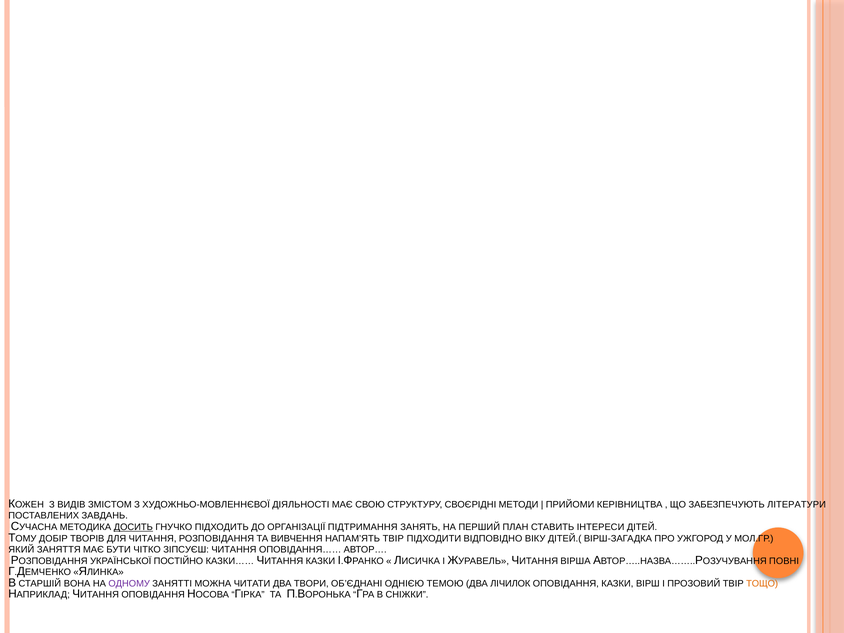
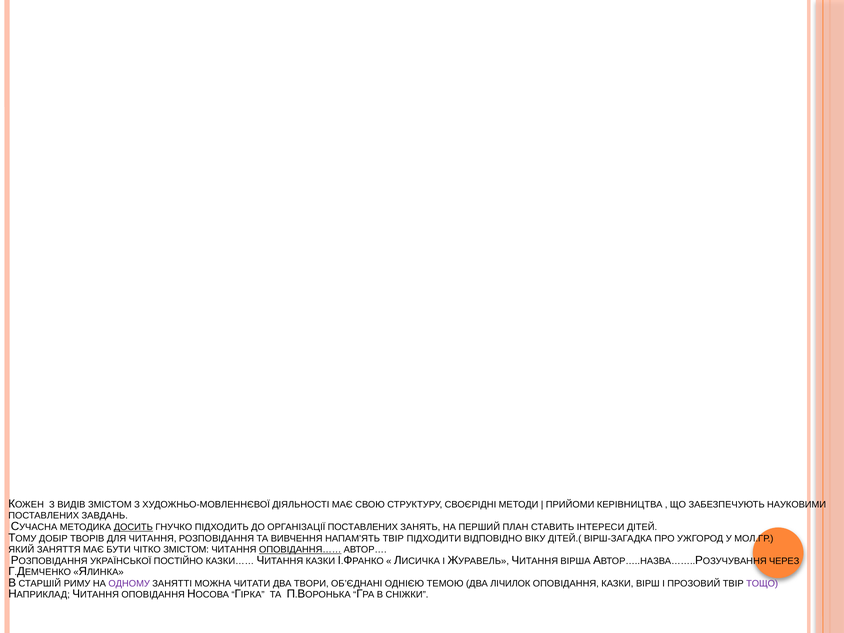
ЛІТЕРАТУРИ: ЛІТЕРАТУРИ -> НАУКОВИМИ (797, 505)
ОРГАНІЗАЦІЇ ПІДТРИМАННЯ: ПІДТРИМАННЯ -> ПОСТАВЛЕНИХ (363, 527)
ЧІТКО ЗІПСУЄШ: ЗІПСУЄШ -> ЗМІСТОМ (186, 550)
ОПОВІДАННЯ…… underline: none -> present (300, 550)
ПОВНІ: ПОВНІ -> ЧЕРЕЗ (784, 561)
ВОНА: ВОНА -> РИМУ (77, 583)
ТОЩО colour: orange -> purple (762, 583)
